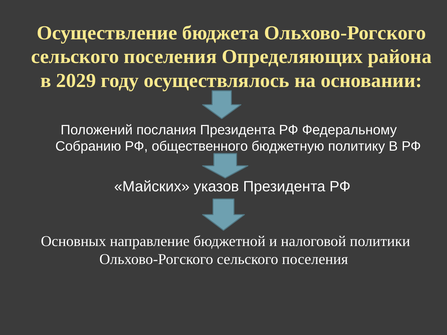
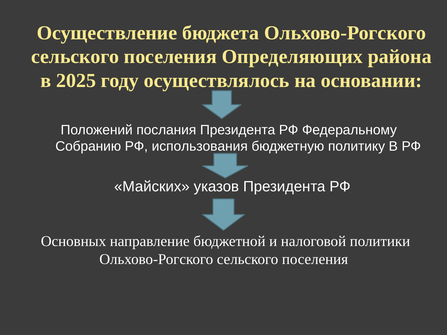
2029: 2029 -> 2025 (76, 81)
общественного: общественного -> использования (200, 146)
